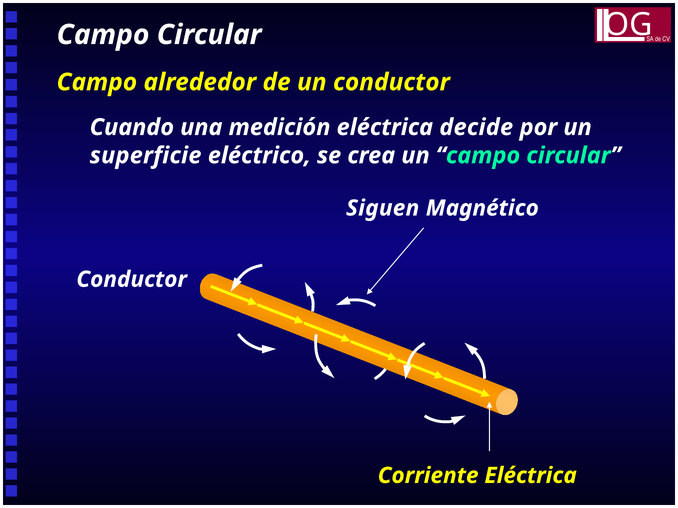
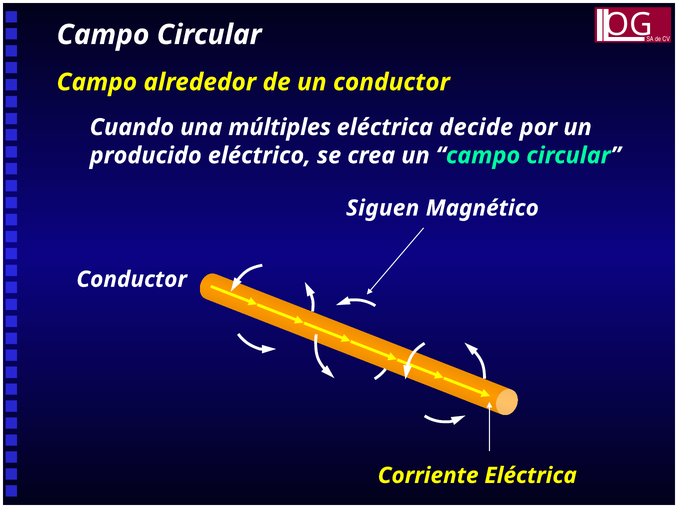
medición: medición -> múltiples (280, 127)
superficie: superficie -> producido (146, 156)
